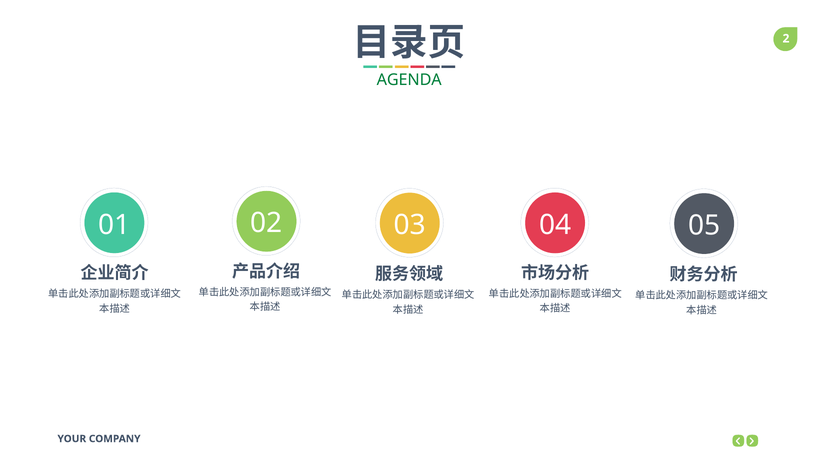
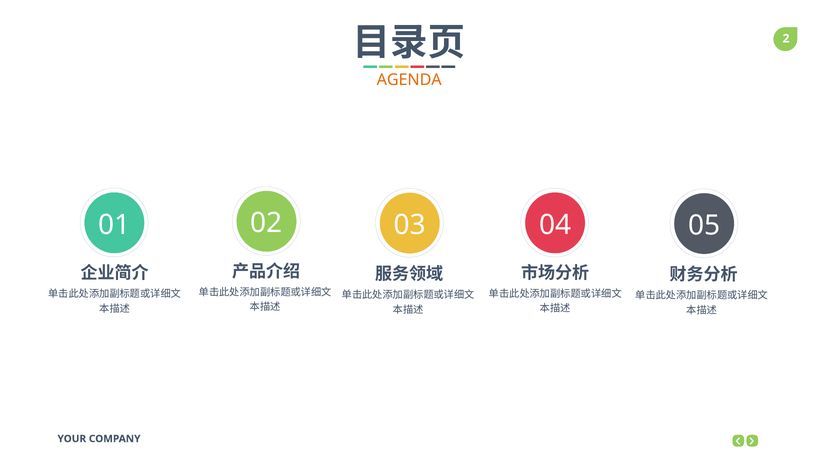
AGENDA colour: green -> orange (409, 80)
